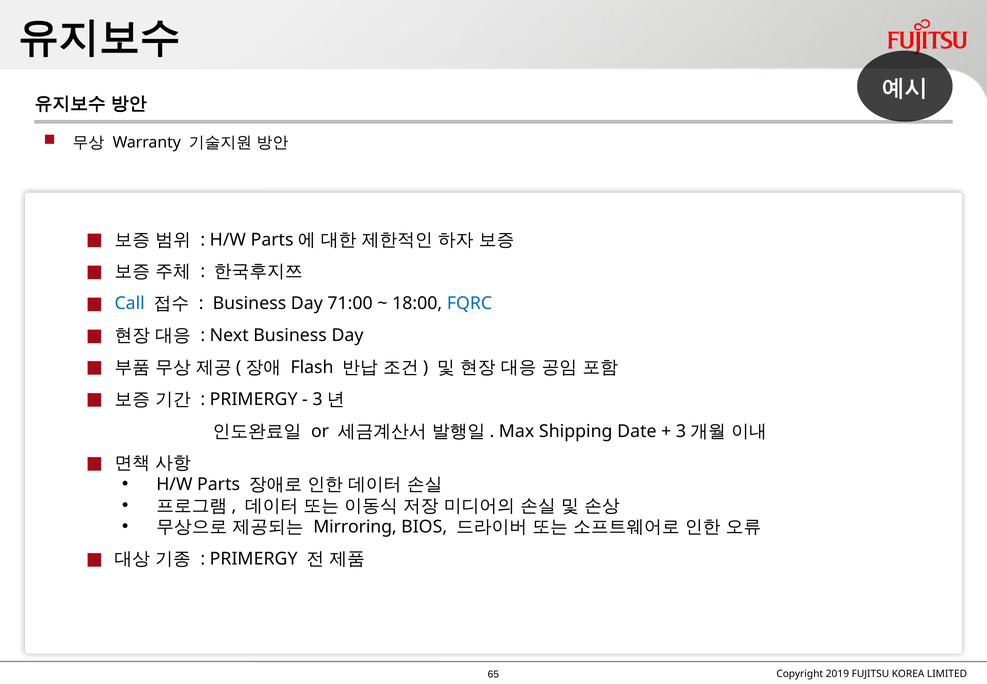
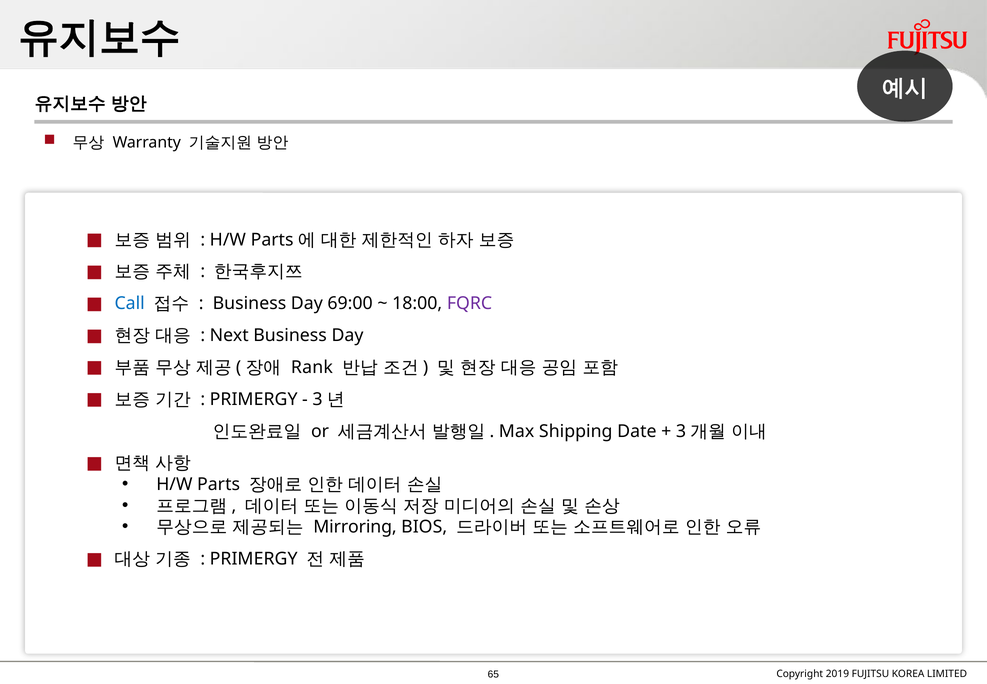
71:00: 71:00 -> 69:00 (350, 303)
FQRC colour: blue -> purple (470, 303)
Flash: Flash -> Rank (312, 367)
